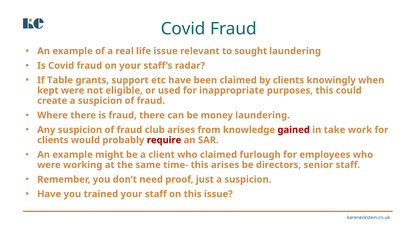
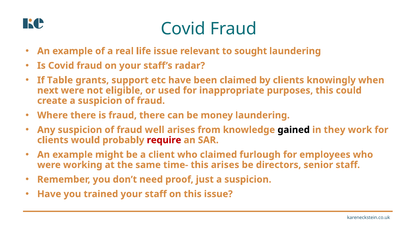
kept: kept -> next (48, 91)
club: club -> well (155, 130)
gained colour: red -> black (294, 130)
take: take -> they (335, 130)
